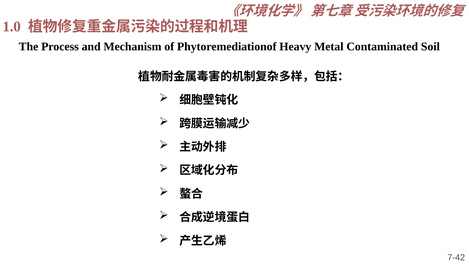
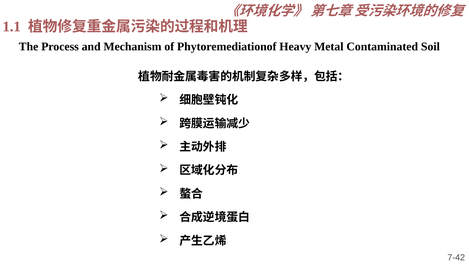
1.0: 1.0 -> 1.1 (12, 27)
